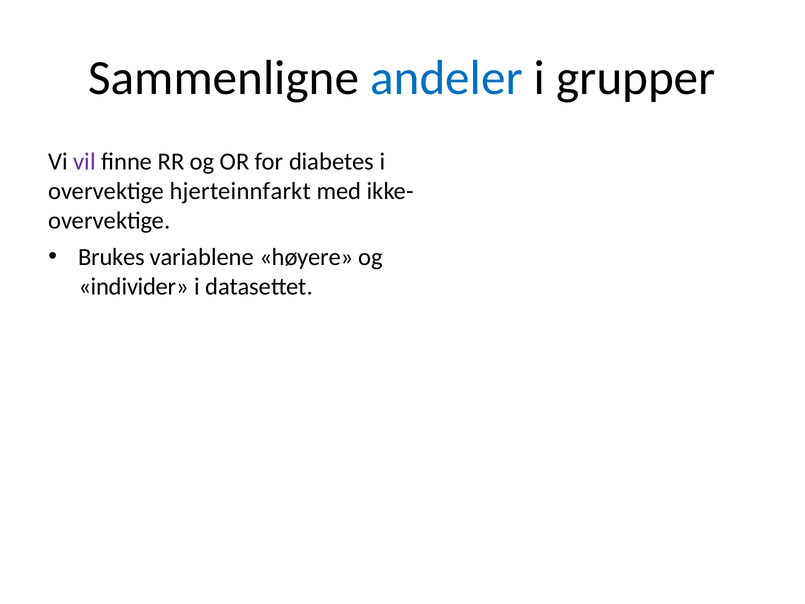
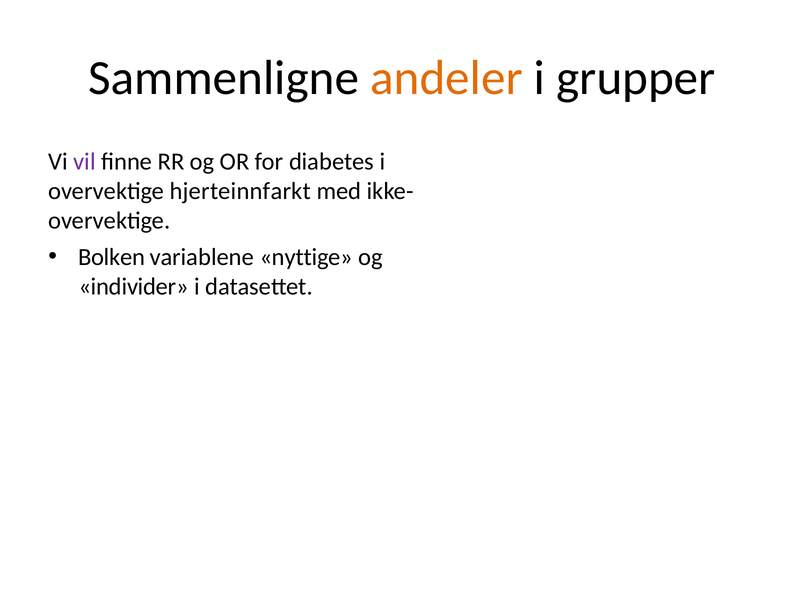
andeler colour: blue -> orange (447, 78)
Brukes: Brukes -> Bolken (112, 257)
høyere: høyere -> nyttige (306, 257)
